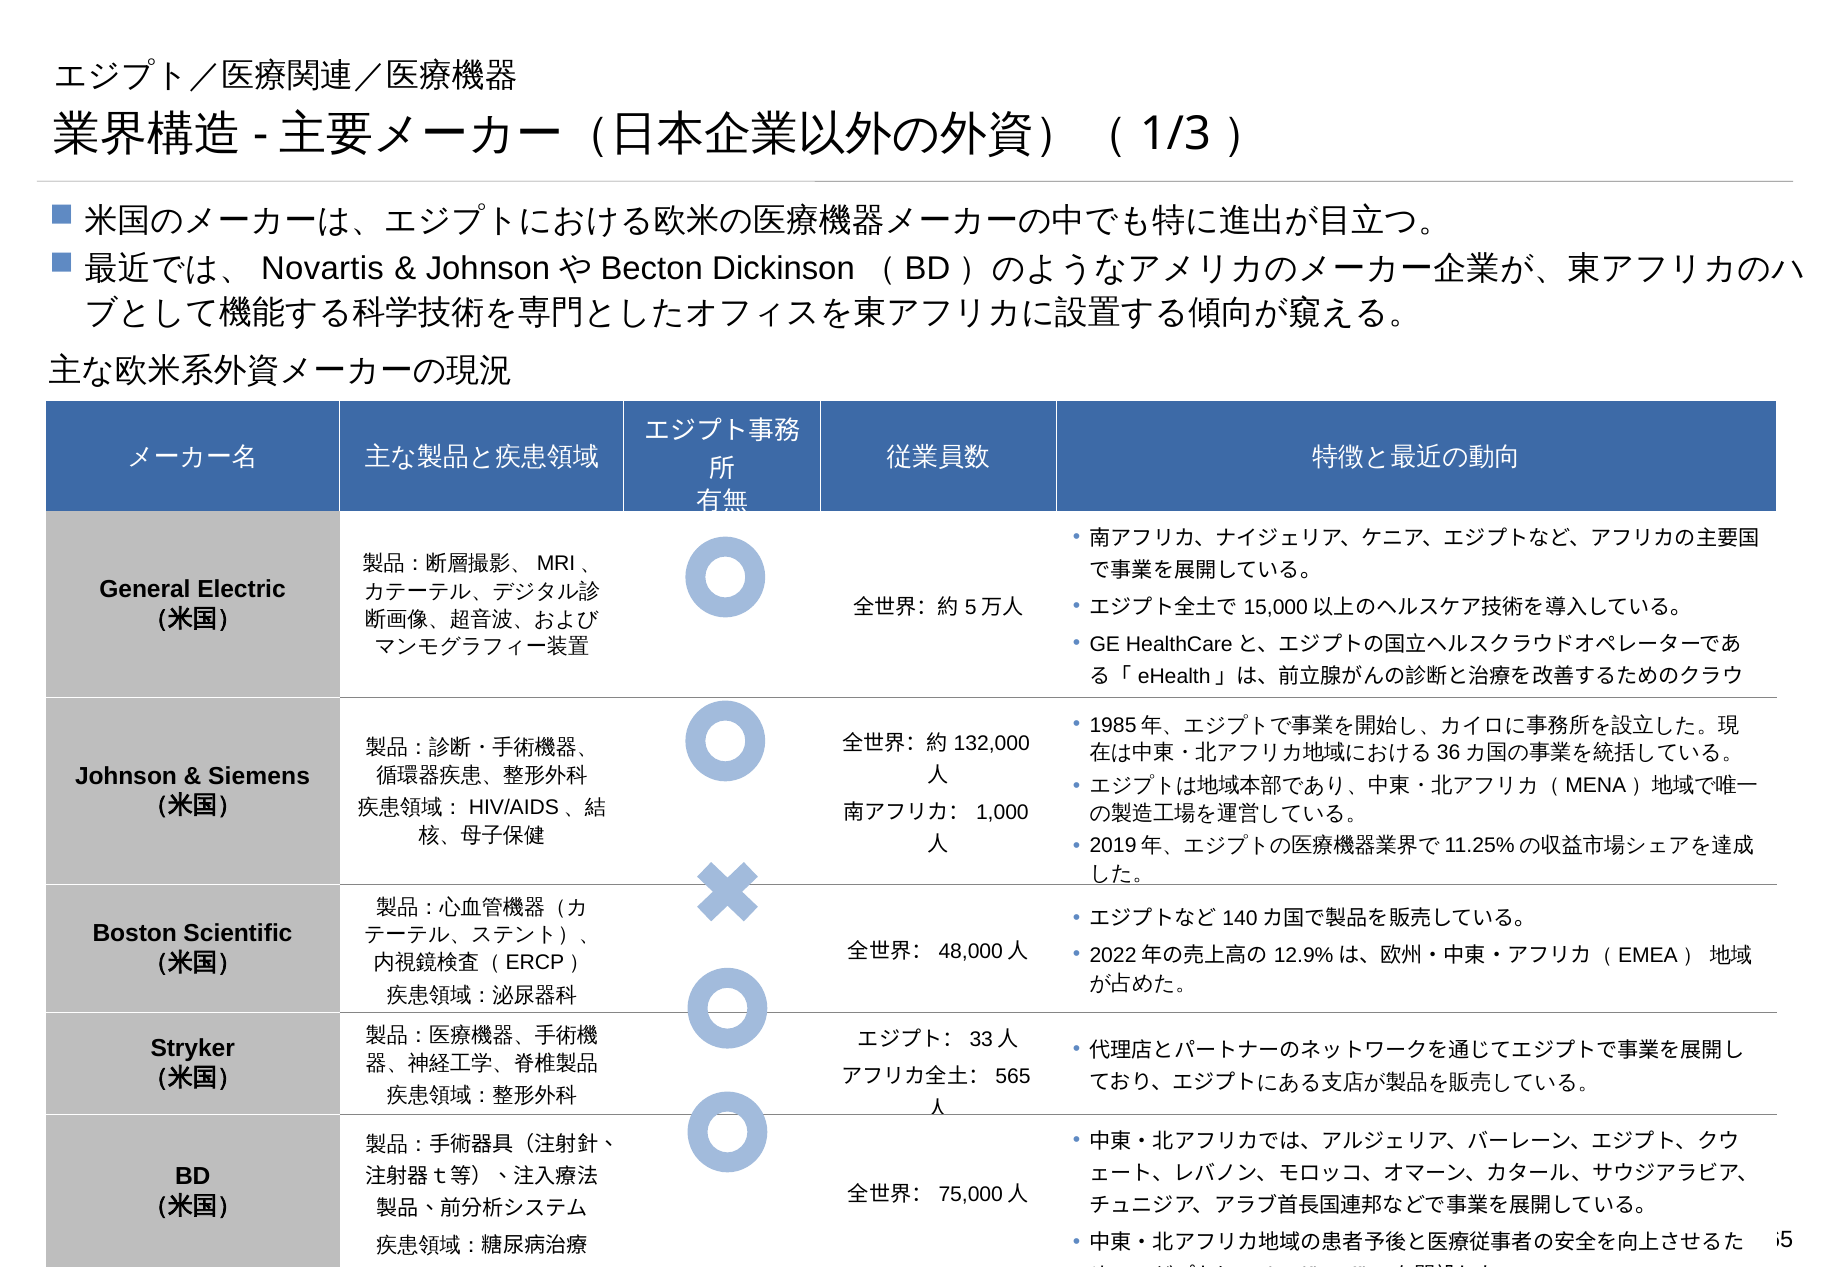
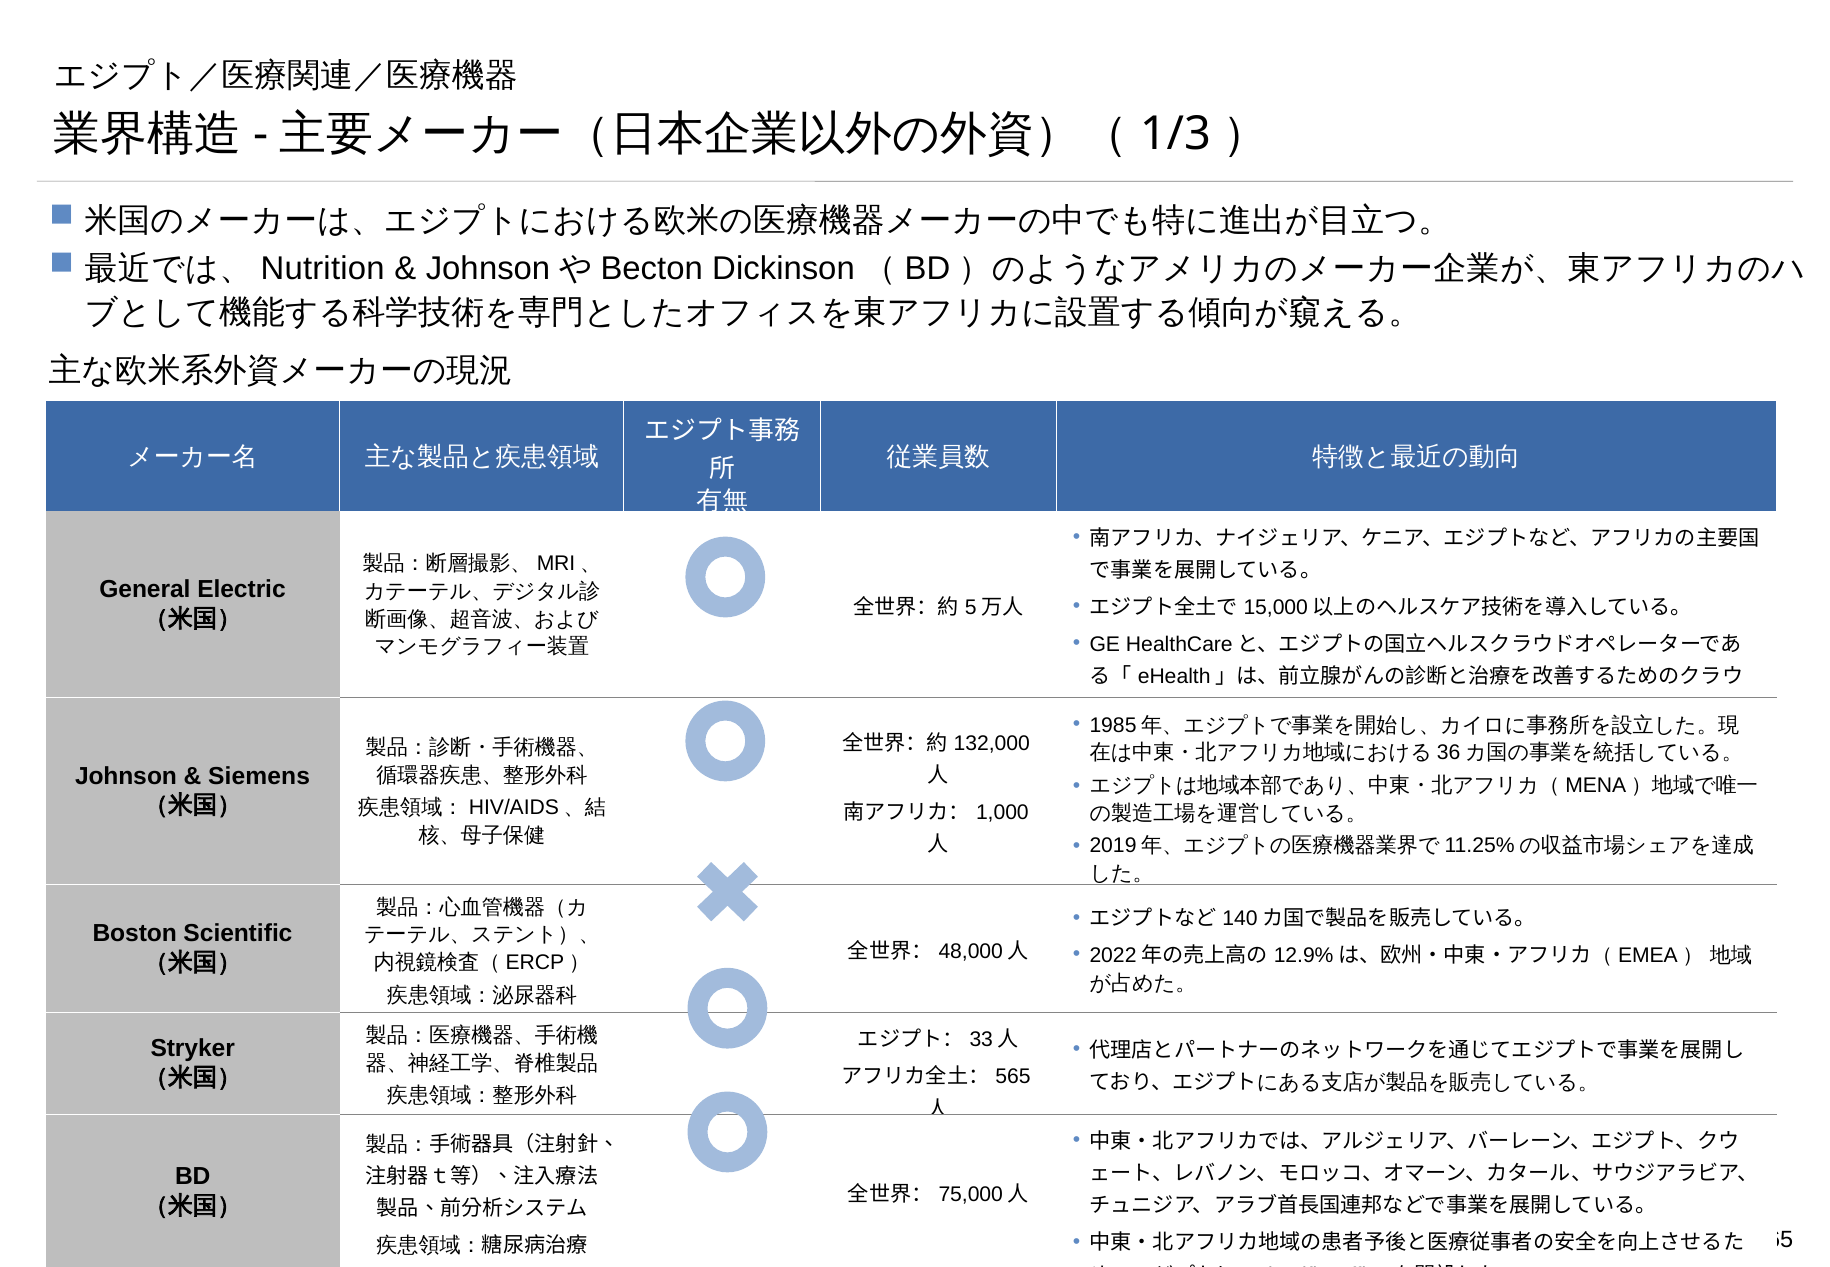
Novartis: Novartis -> Nutrition (323, 269)
